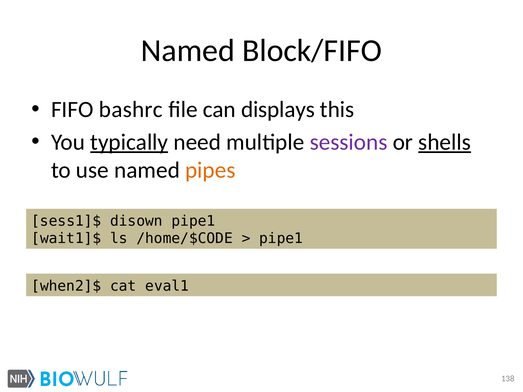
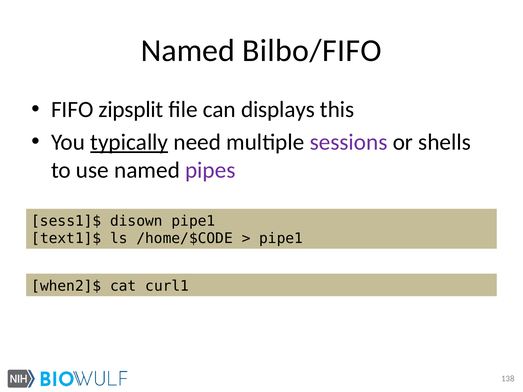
Block/FIFO: Block/FIFO -> Bilbo/FIFO (312, 51)
bashrc: bashrc -> zipsplit (131, 110)
shells underline: present -> none (445, 142)
pipes colour: orange -> purple (210, 170)
wait1]$: wait1]$ -> text1]$ (66, 239)
eval1: eval1 -> curl1 (167, 286)
